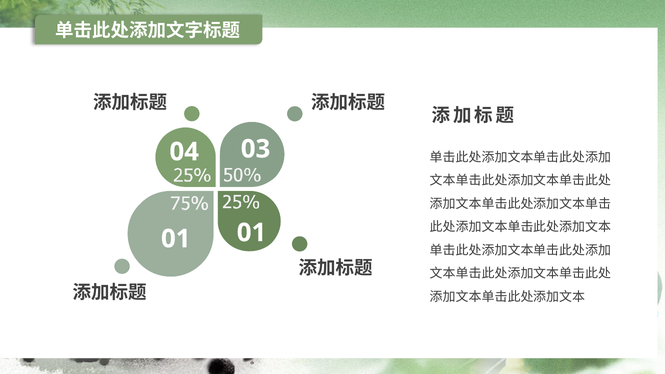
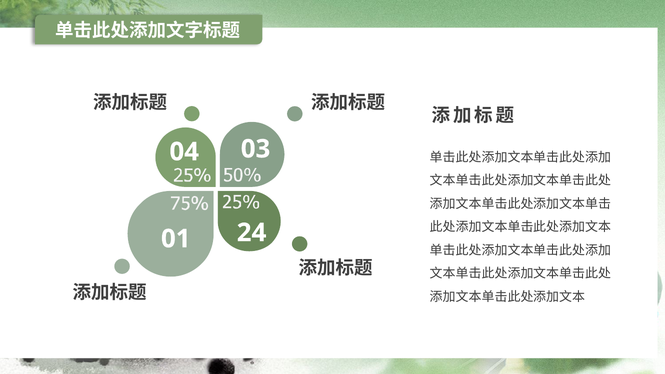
01 01: 01 -> 24 (252, 233)
